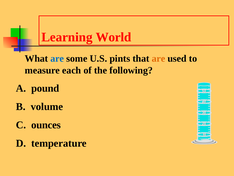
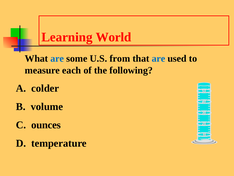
pints: pints -> from (120, 58)
are colour: orange -> blue (158, 58)
pound: pound -> colder (45, 88)
